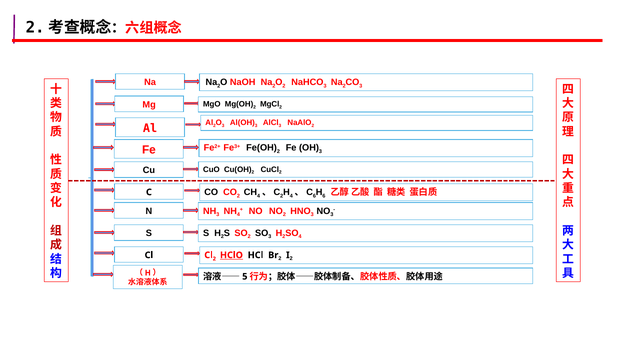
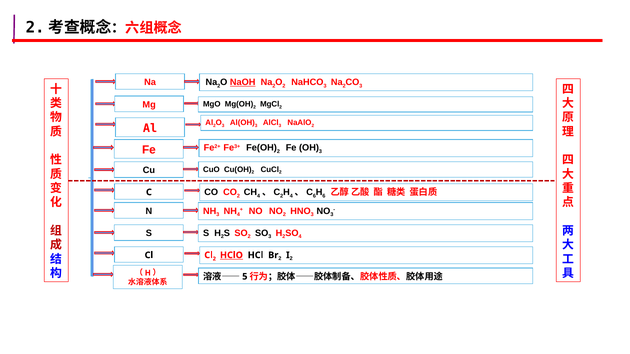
NaOH underline: none -> present (243, 82)
